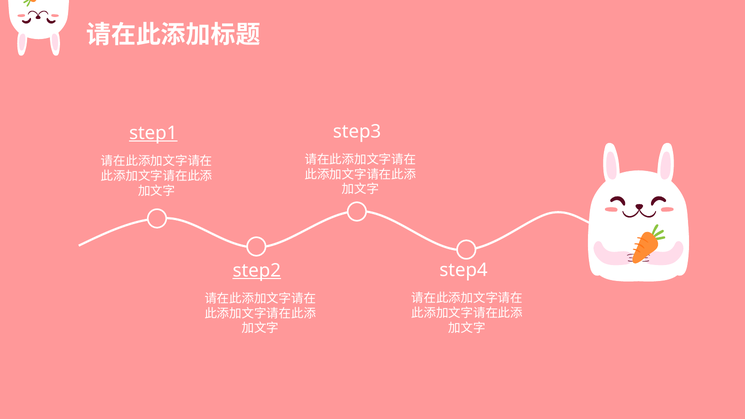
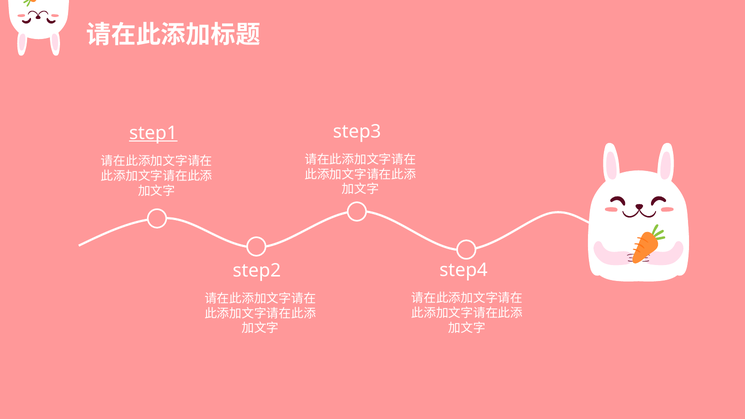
step2 underline: present -> none (257, 270)
